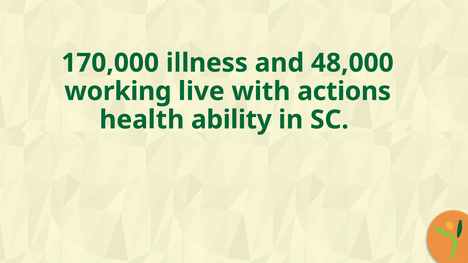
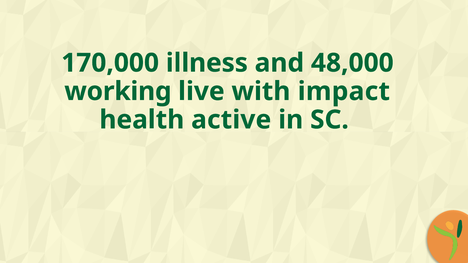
actions: actions -> impact (344, 91)
ability: ability -> active (231, 120)
